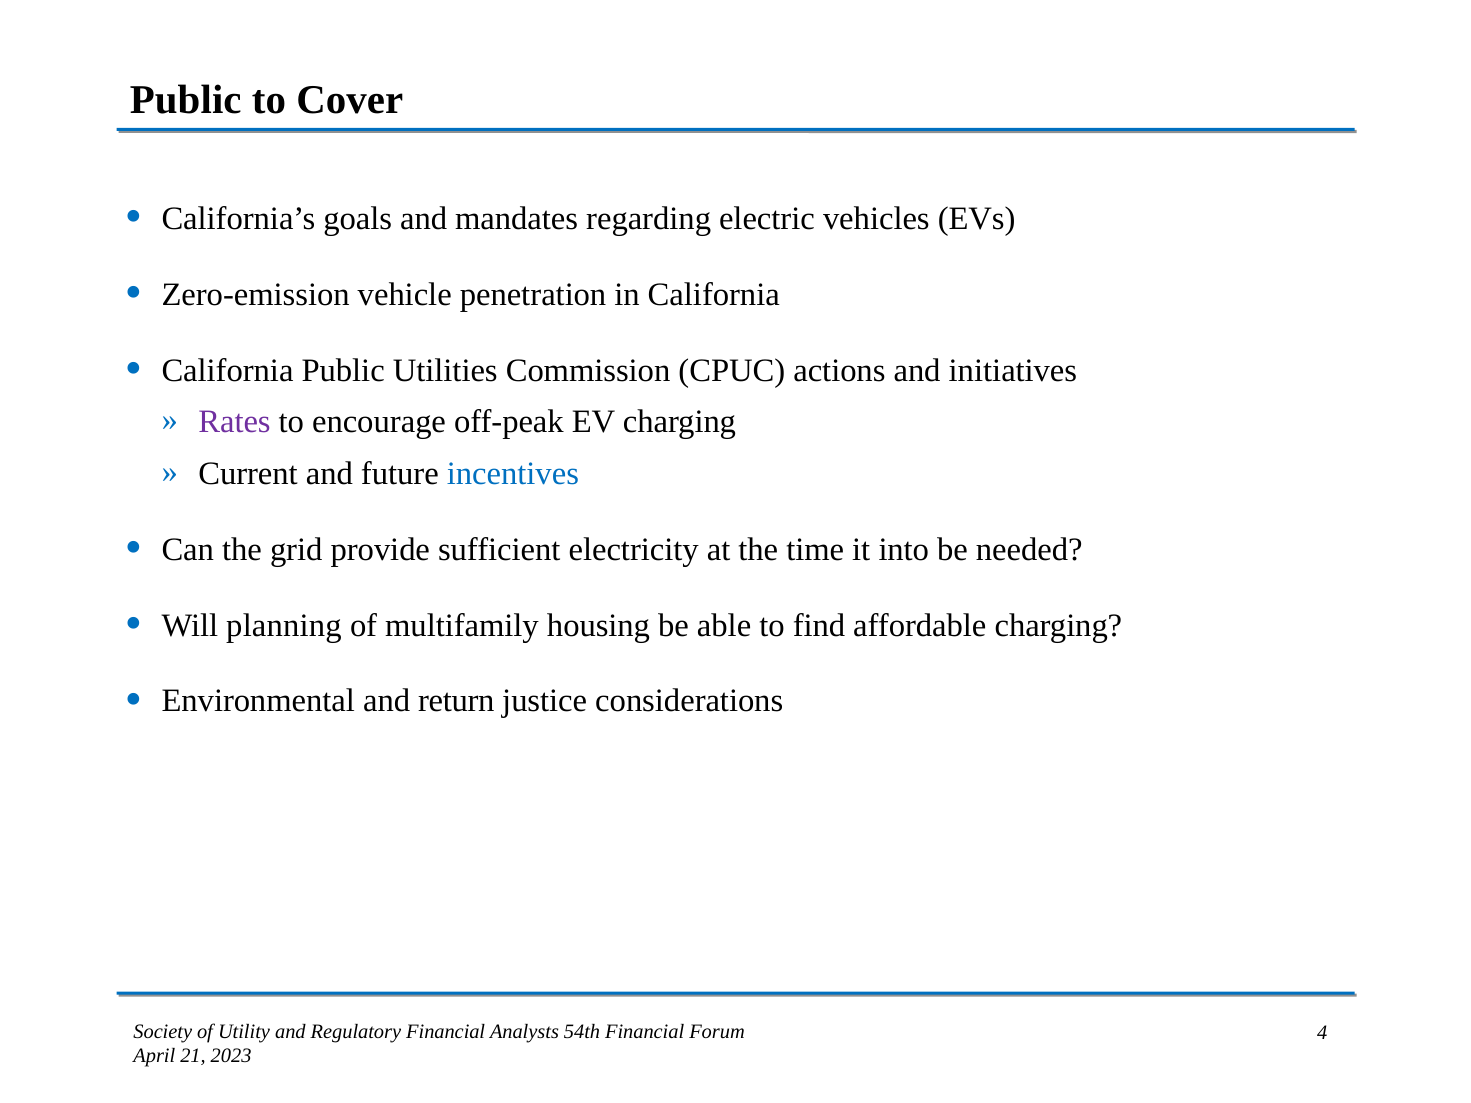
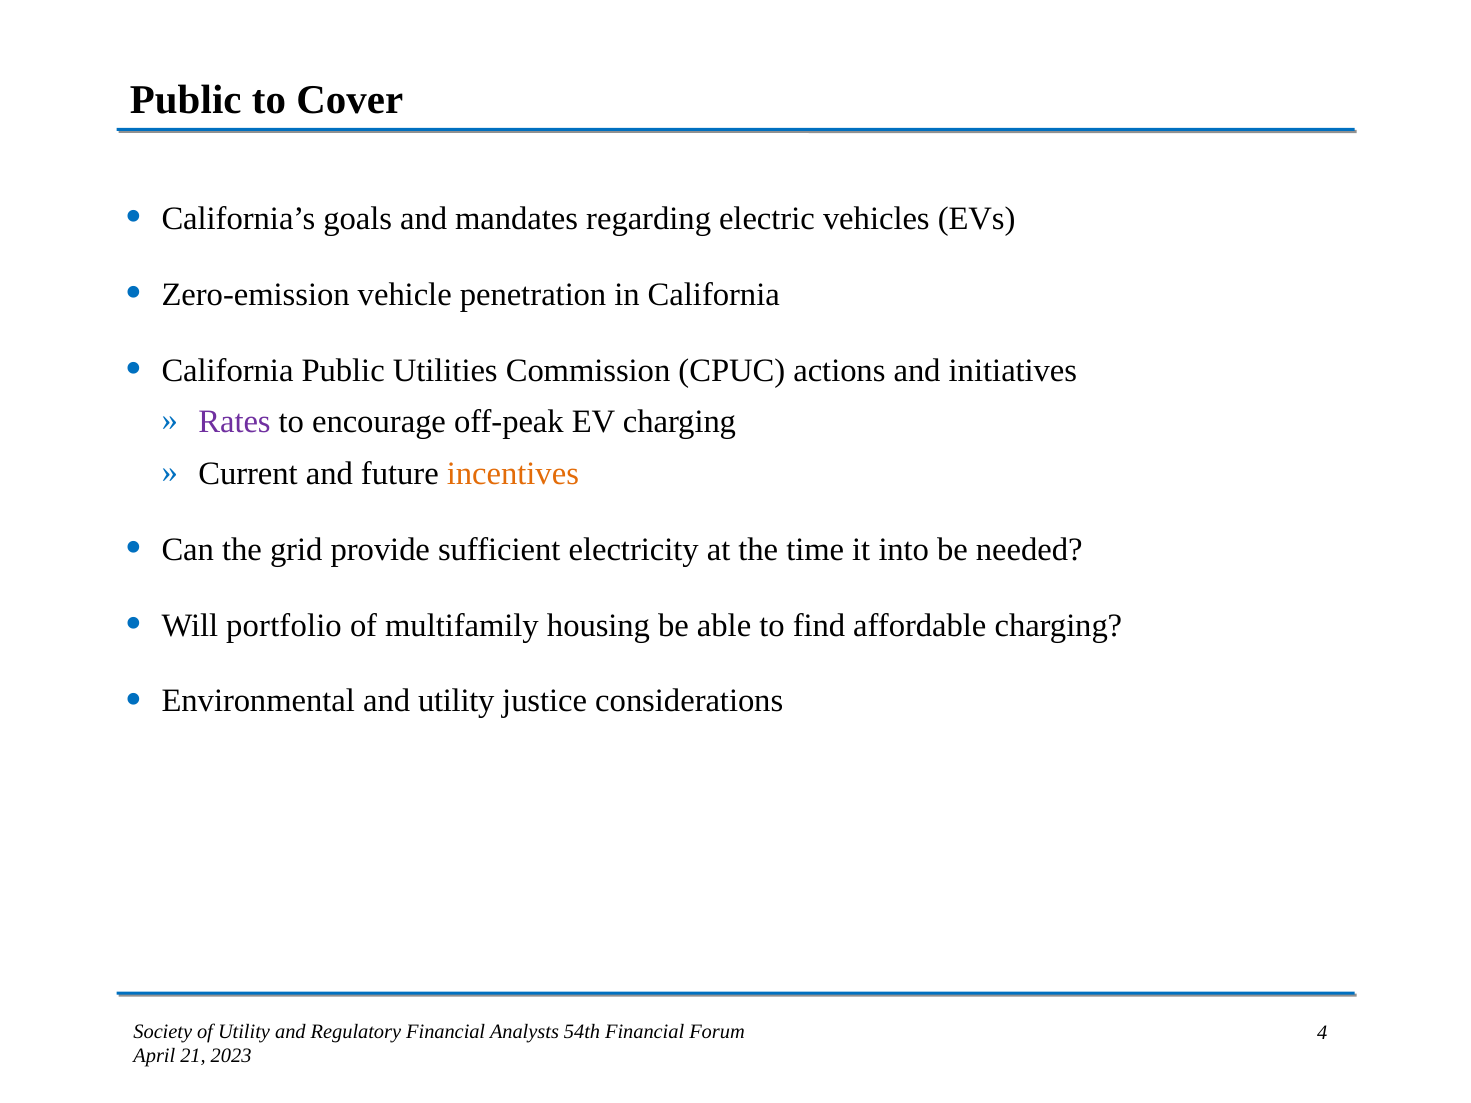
incentives colour: blue -> orange (513, 473)
planning: planning -> portfolio (284, 625)
and return: return -> utility (456, 701)
